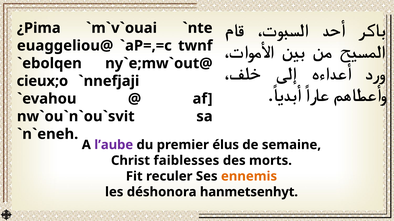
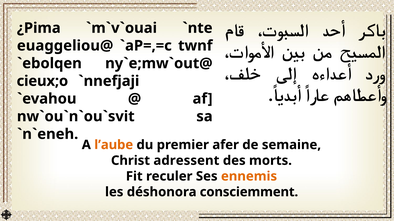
l’aube colour: purple -> orange (114, 145)
élus: élus -> afer (226, 145)
faiblesses: faiblesses -> adressent (186, 161)
hanmetsenhyt: hanmetsenhyt -> consciemment (249, 192)
